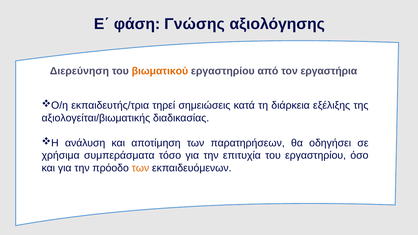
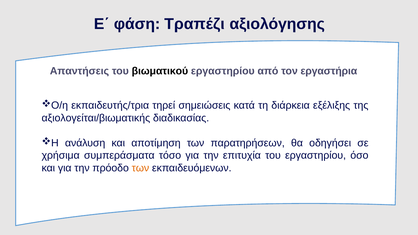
Γνώσης: Γνώσης -> Τραπέζι (195, 24)
Διερεύνηση: Διερεύνηση -> Απαντήσεις (79, 71)
βιωματικού colour: orange -> black (160, 71)
